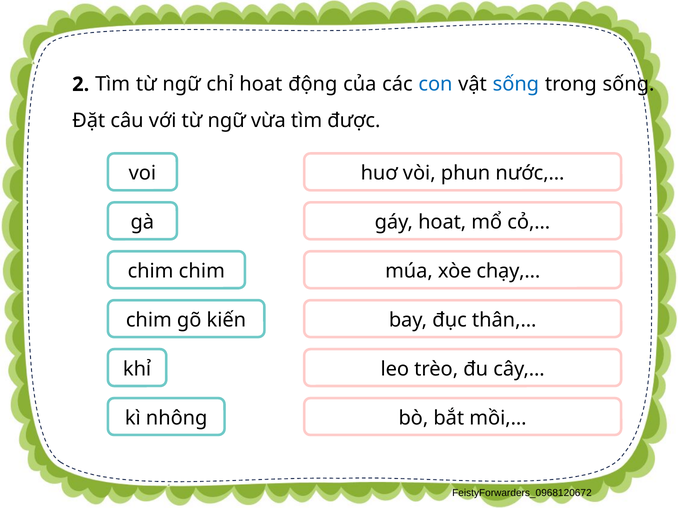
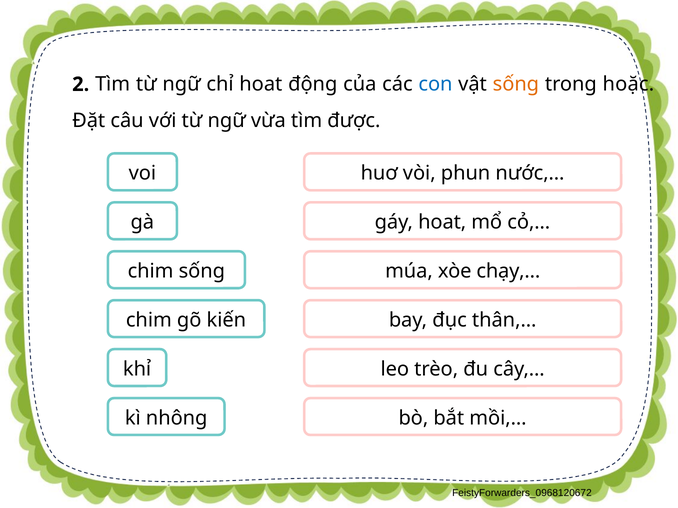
sống colour: blue -> orange (516, 84)
trong sống: sống -> hoặc (628, 84)
chim: chim -> sống (202, 271)
